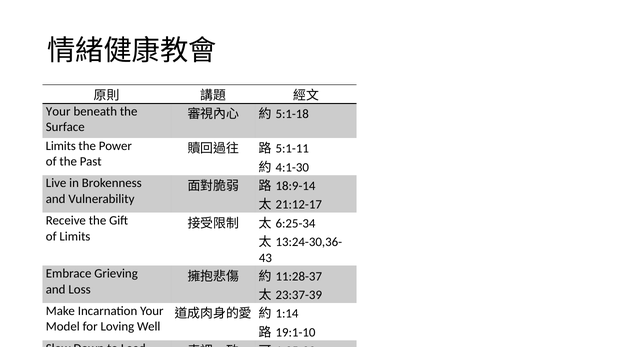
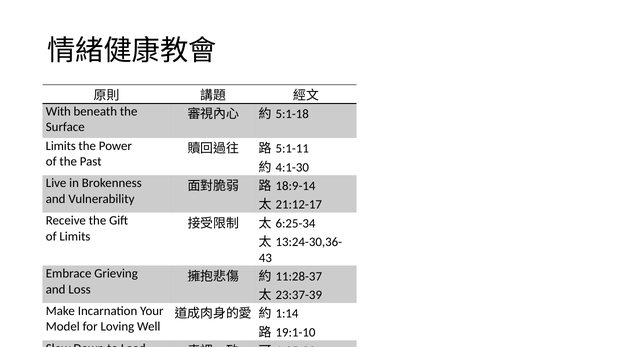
Your: Your -> With (58, 112)
